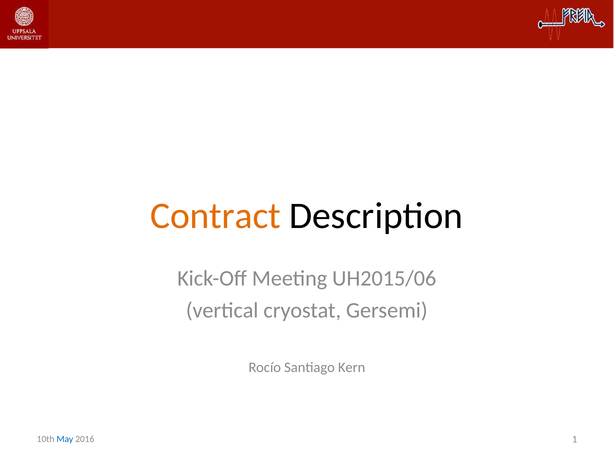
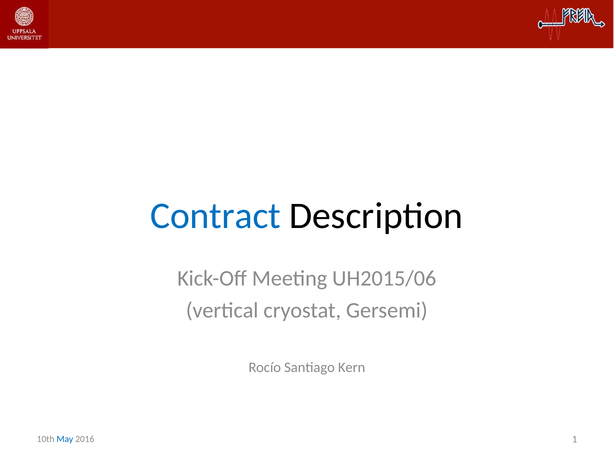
Contract colour: orange -> blue (216, 216)
